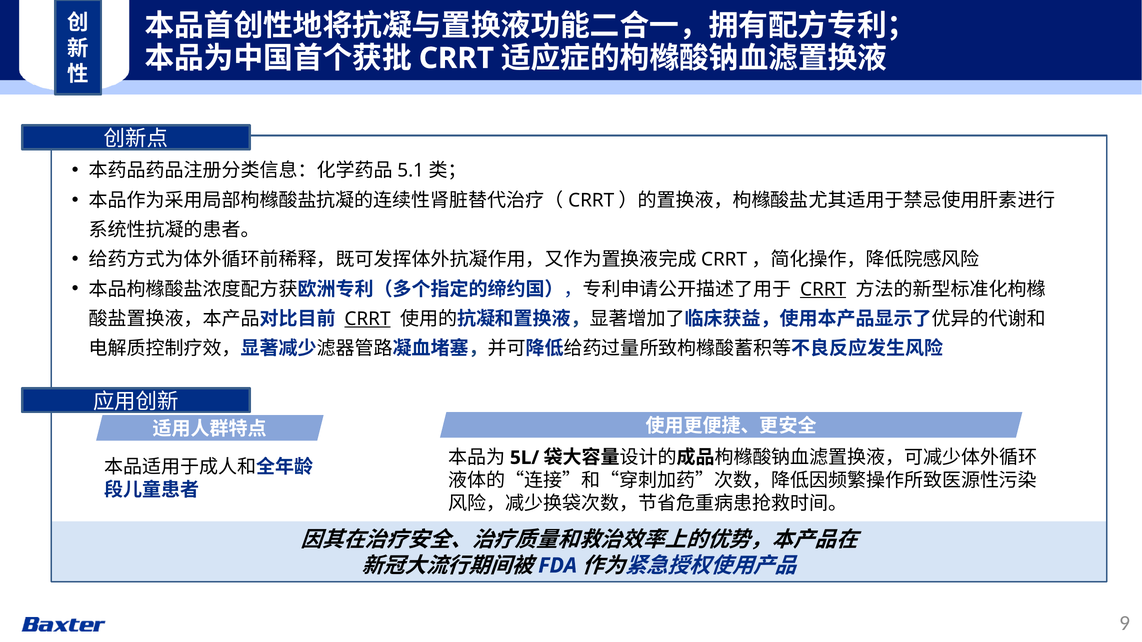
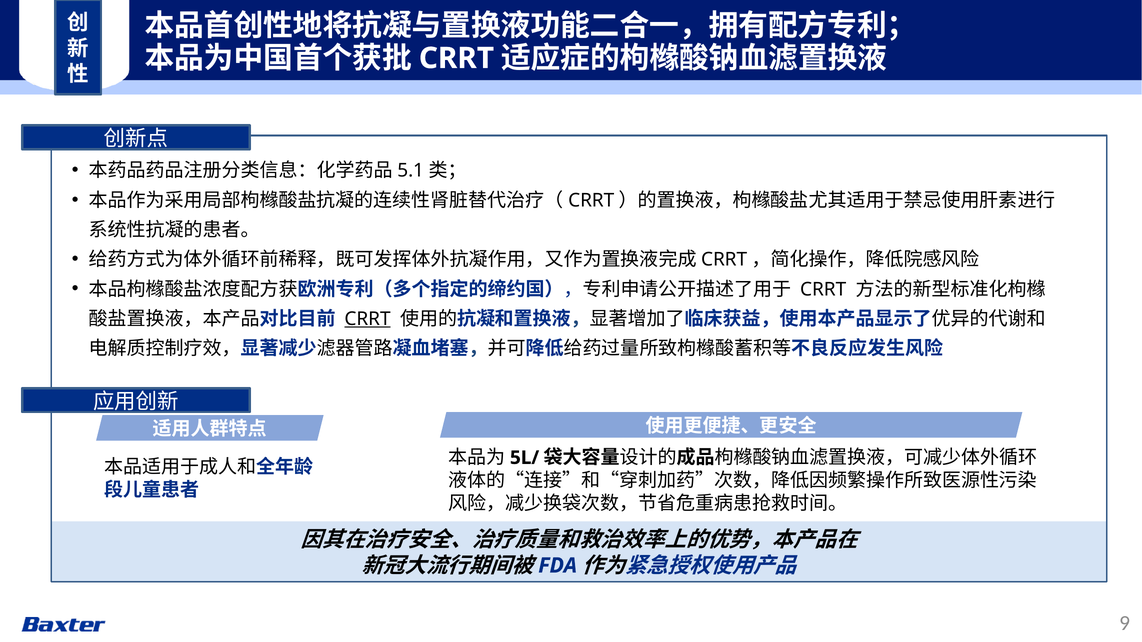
CRRT underline: present -> none (823, 289)
